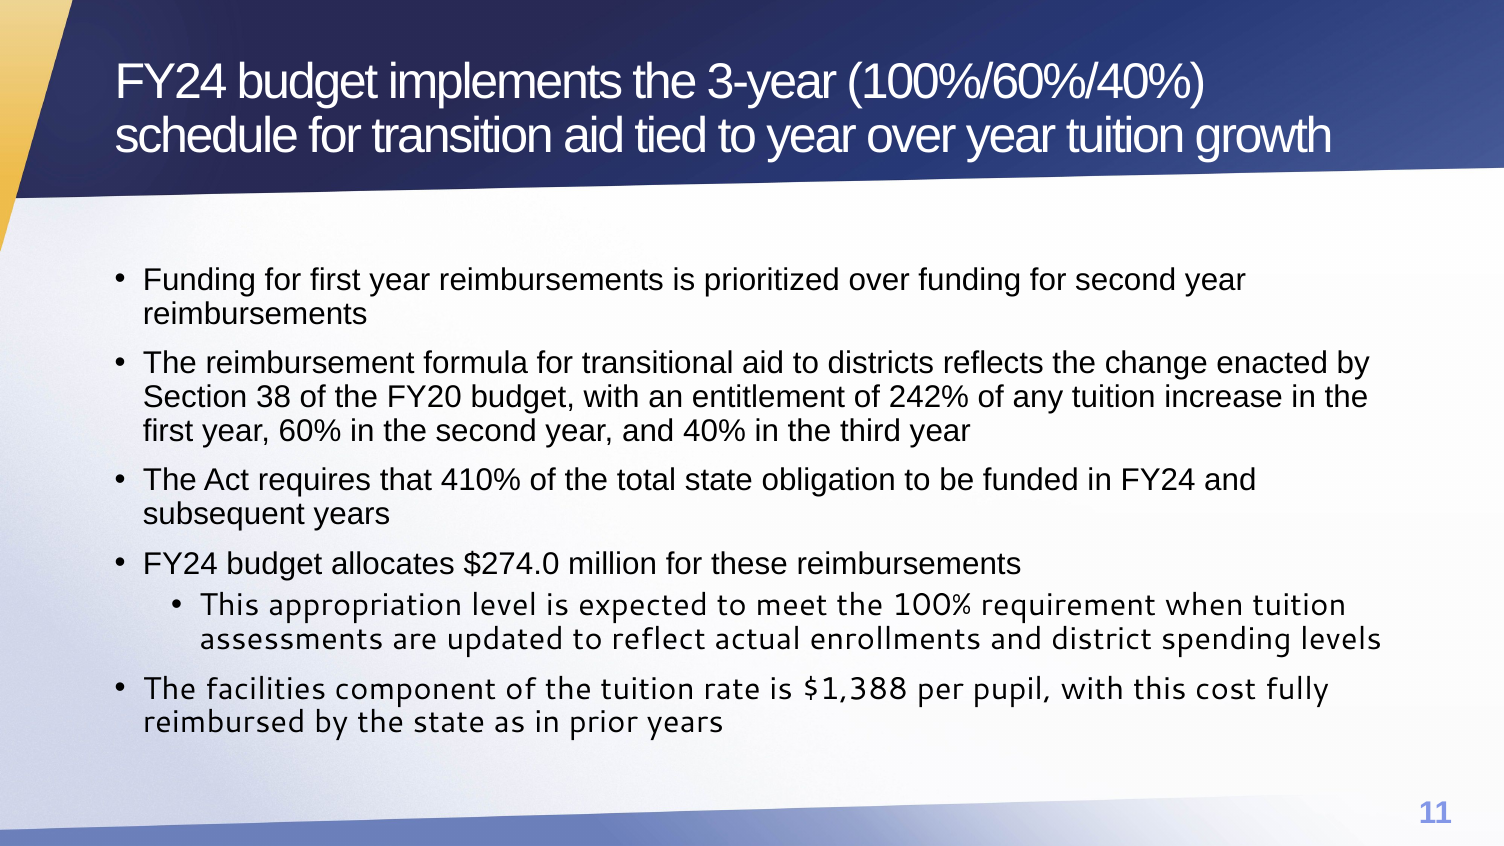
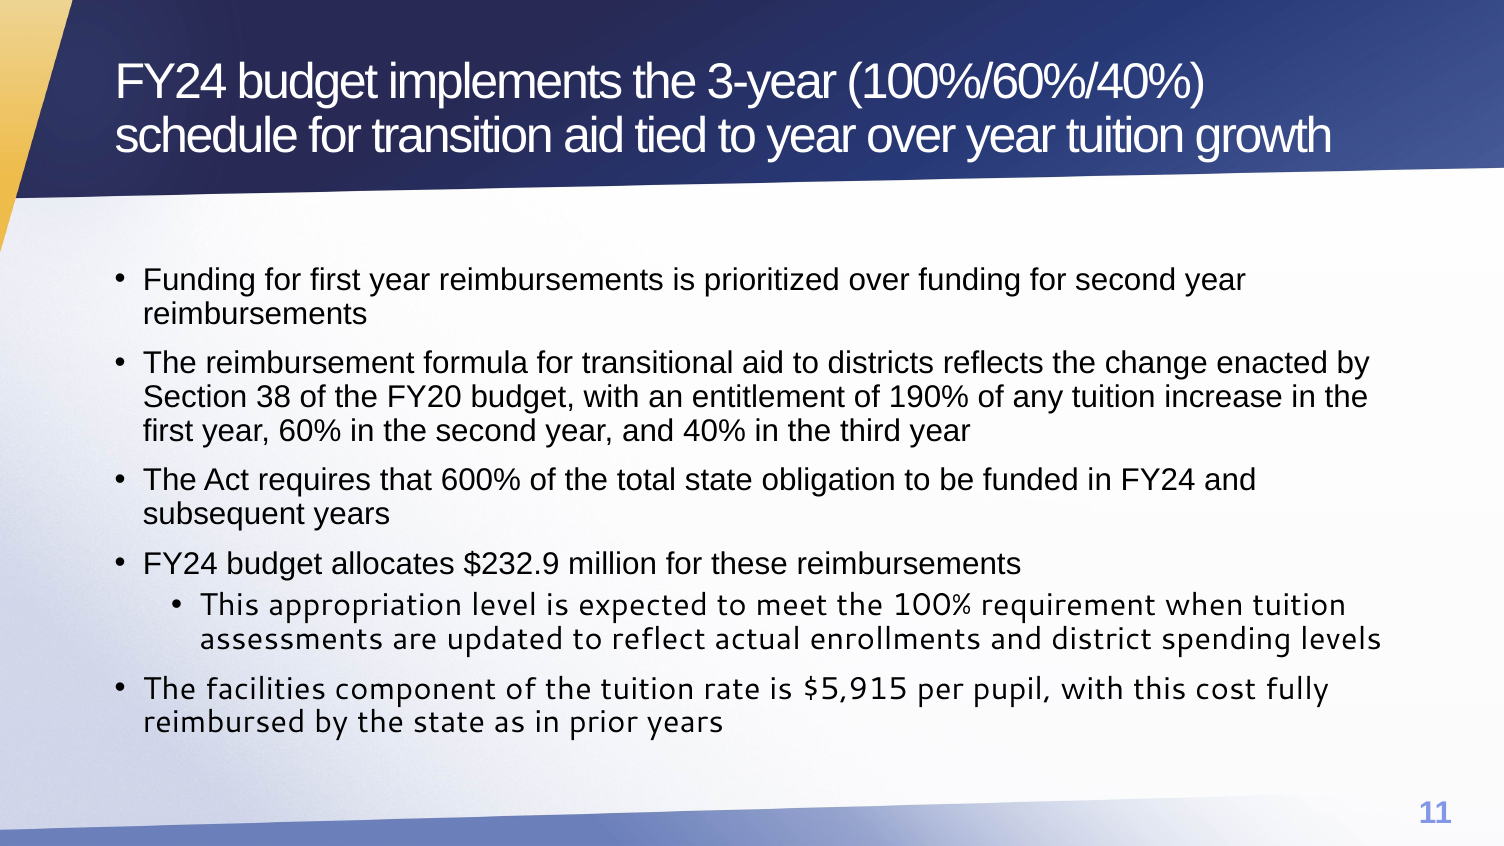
242%: 242% -> 190% (929, 397)
410%: 410% -> 600% (481, 480)
$274.0: $274.0 -> $232.9 (512, 564)
$1,388: $1,388 -> $5,915 (855, 689)
